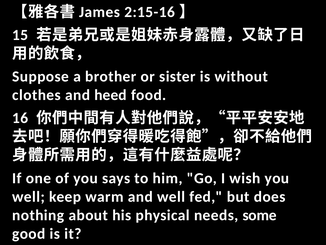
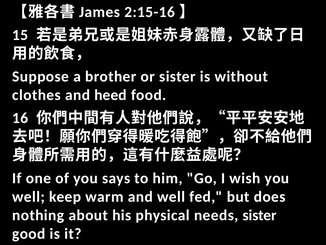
needs some: some -> sister (260, 215)
